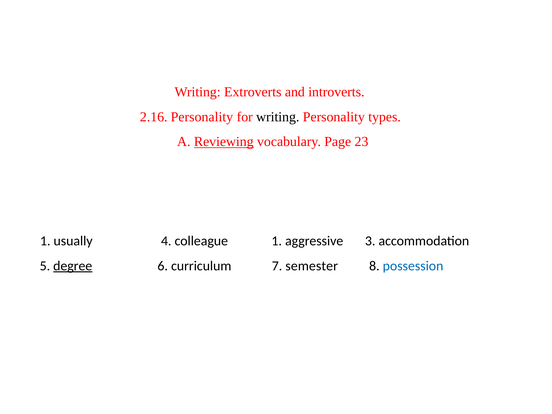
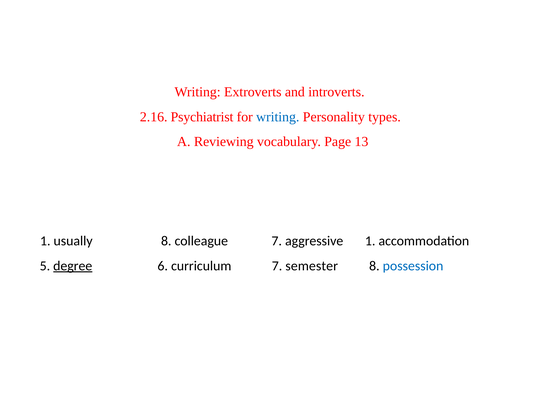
2.16 Personality: Personality -> Psychiatrist (202, 117)
writing colour: black -> blue (278, 117)
Reviewing underline: present -> none (224, 142)
23: 23 -> 13 (361, 142)
usually 4: 4 -> 8 (166, 241)
colleague 1: 1 -> 7 (277, 241)
aggressive 3: 3 -> 1 (370, 241)
